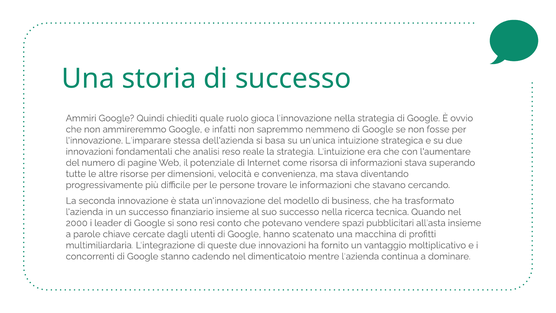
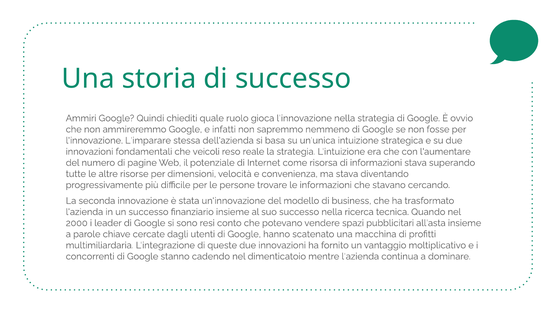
analisi: analisi -> veicoli (206, 152)
